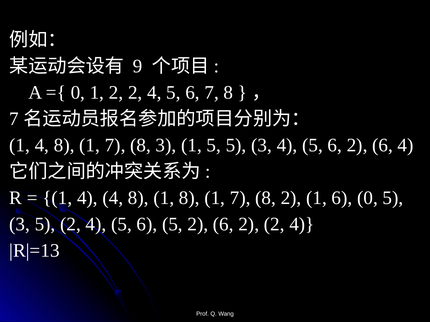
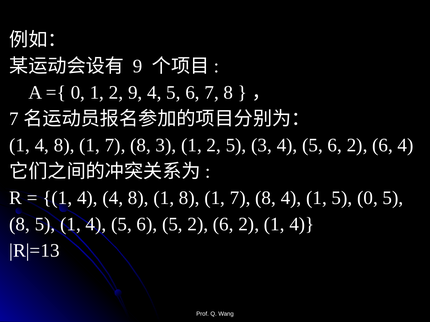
1 2 2: 2 -> 9 (135, 93)
3 1 5: 5 -> 2 (214, 145)
8 2: 2 -> 4 (291, 198)
1 6: 6 -> 5 (342, 198)
3: 3 -> 8 (20, 225)
2: 2 -> 1 (71, 225)
6 2 2: 2 -> 1 (274, 225)
